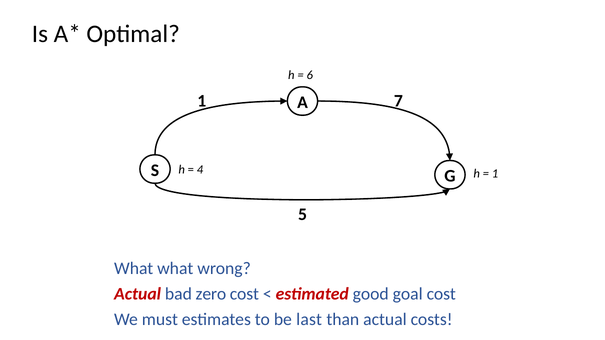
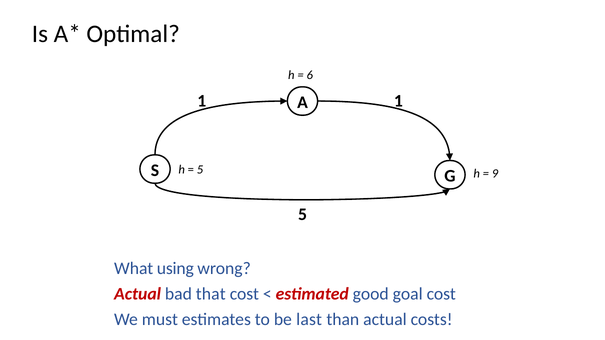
1 7: 7 -> 1 (398, 101)
4: 4 -> 5 (200, 170)
1: 1 -> 9 (495, 174)
What what: what -> using (175, 269)
zero: zero -> that (211, 294)
